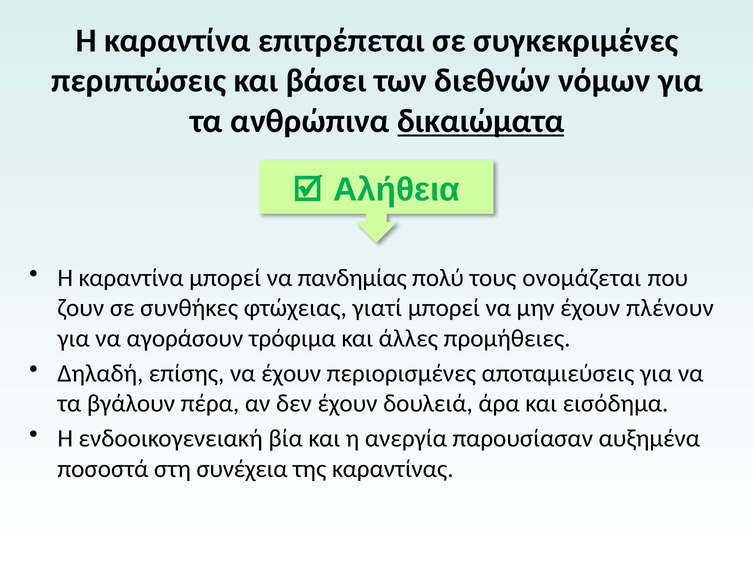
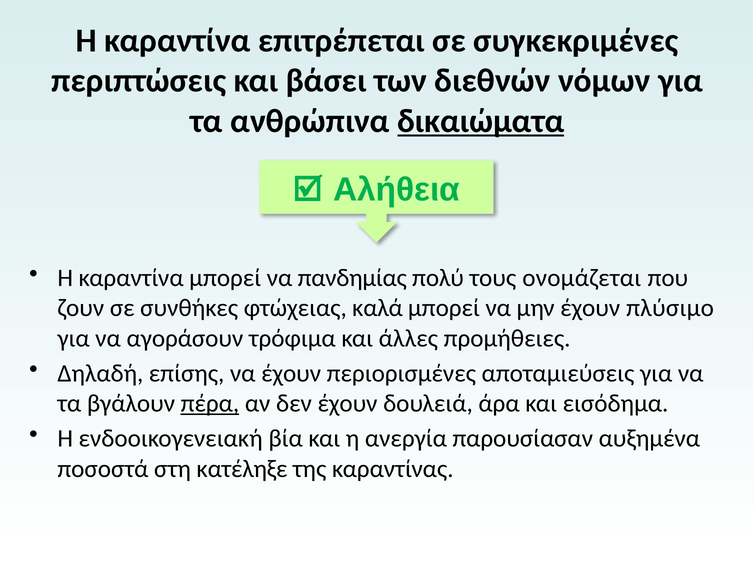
γιατί: γιατί -> καλά (377, 308)
πλένουν: πλένουν -> πλύσιμο (670, 308)
πέρα underline: none -> present (210, 403)
συνέχεια: συνέχεια -> κατέληξε (242, 469)
